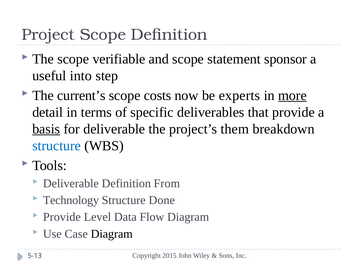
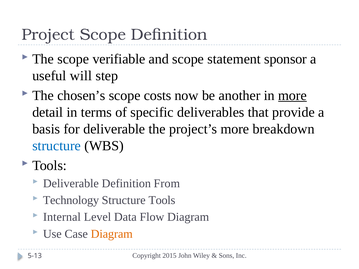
into: into -> will (81, 76)
current’s: current’s -> chosen’s (81, 96)
experts: experts -> another (240, 96)
basis underline: present -> none (46, 129)
project’s them: them -> more (235, 129)
Structure Done: Done -> Tools (162, 200)
Provide: Provide -> Internal (62, 217)
Diagram colour: black -> orange (112, 234)
